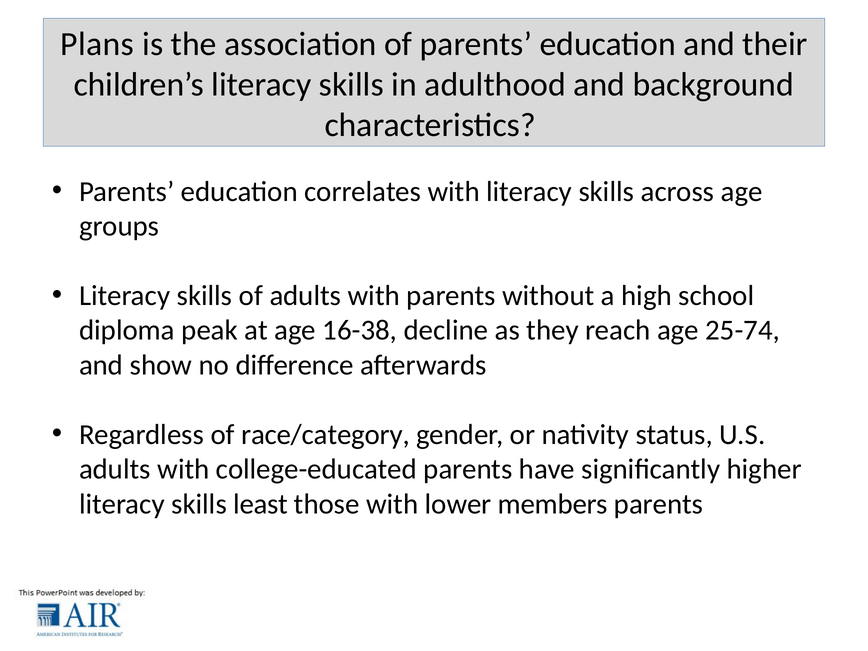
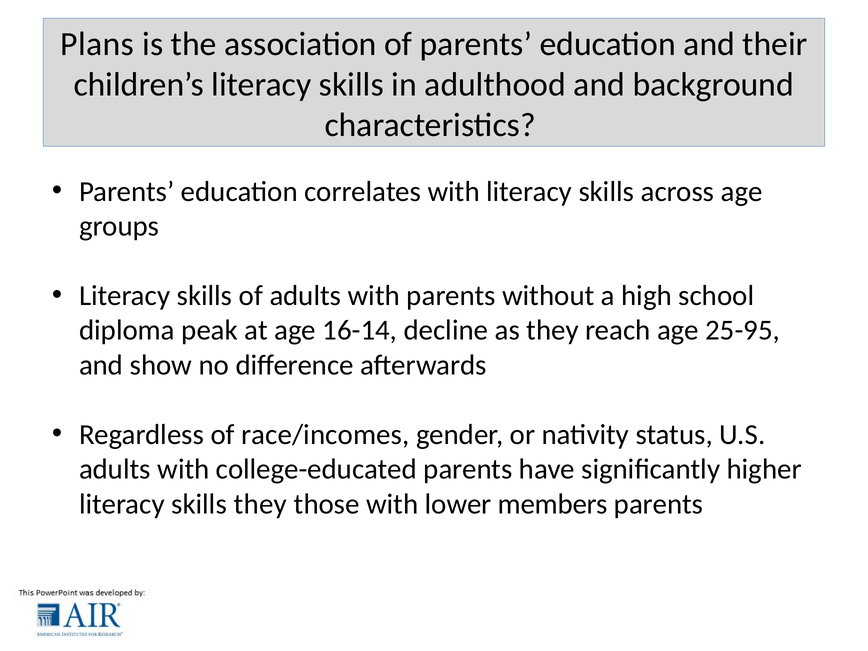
16-38: 16-38 -> 16-14 (360, 330)
25-74: 25-74 -> 25-95 (743, 330)
race/category: race/category -> race/incomes (325, 435)
skills least: least -> they (260, 504)
